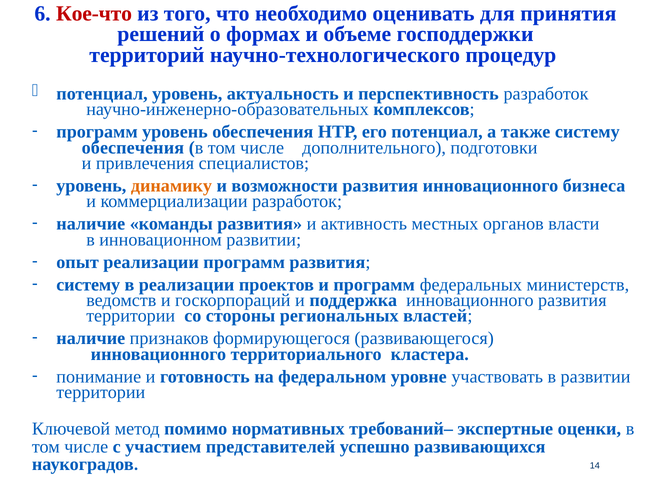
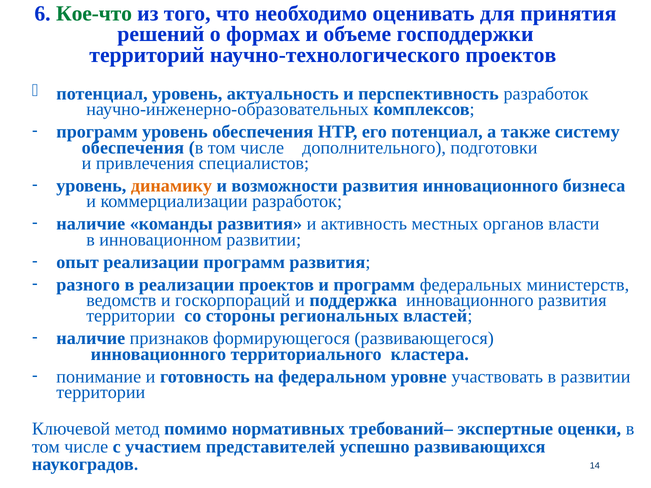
Кое-что colour: red -> green (94, 13)
научно-технологического процедур: процедур -> проектов (511, 55)
систему: систему -> разного (88, 285)
